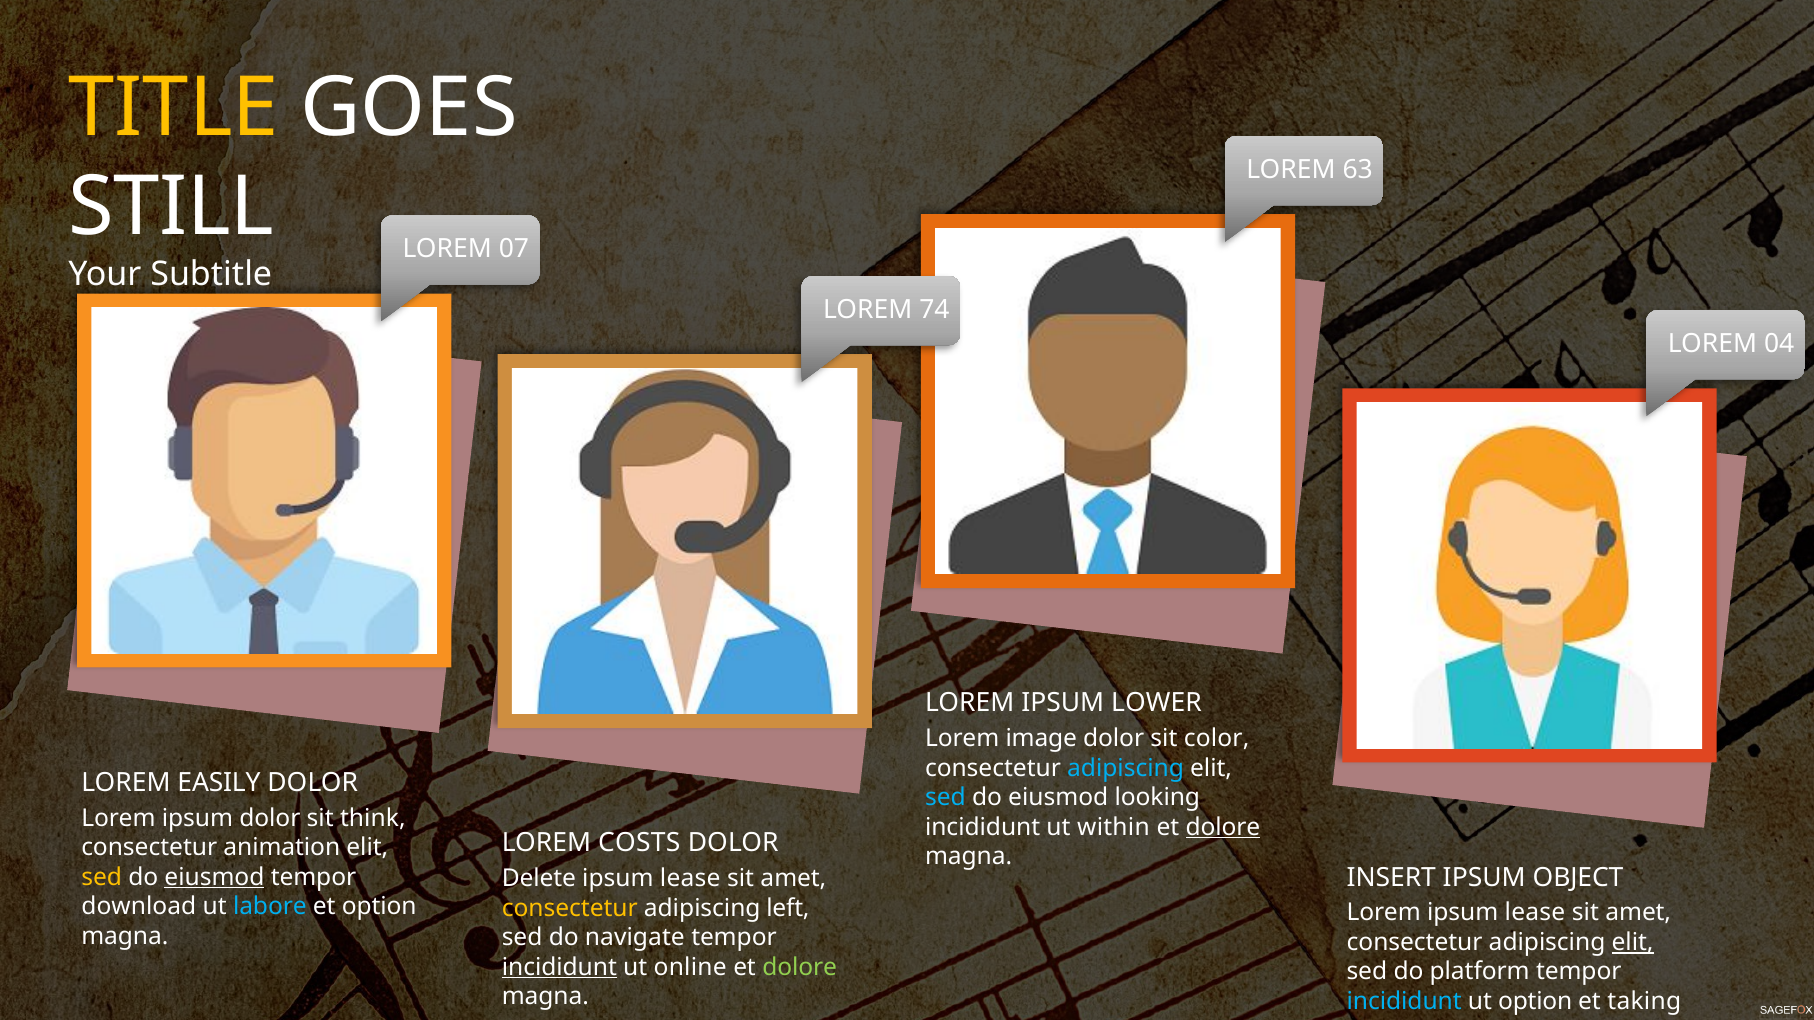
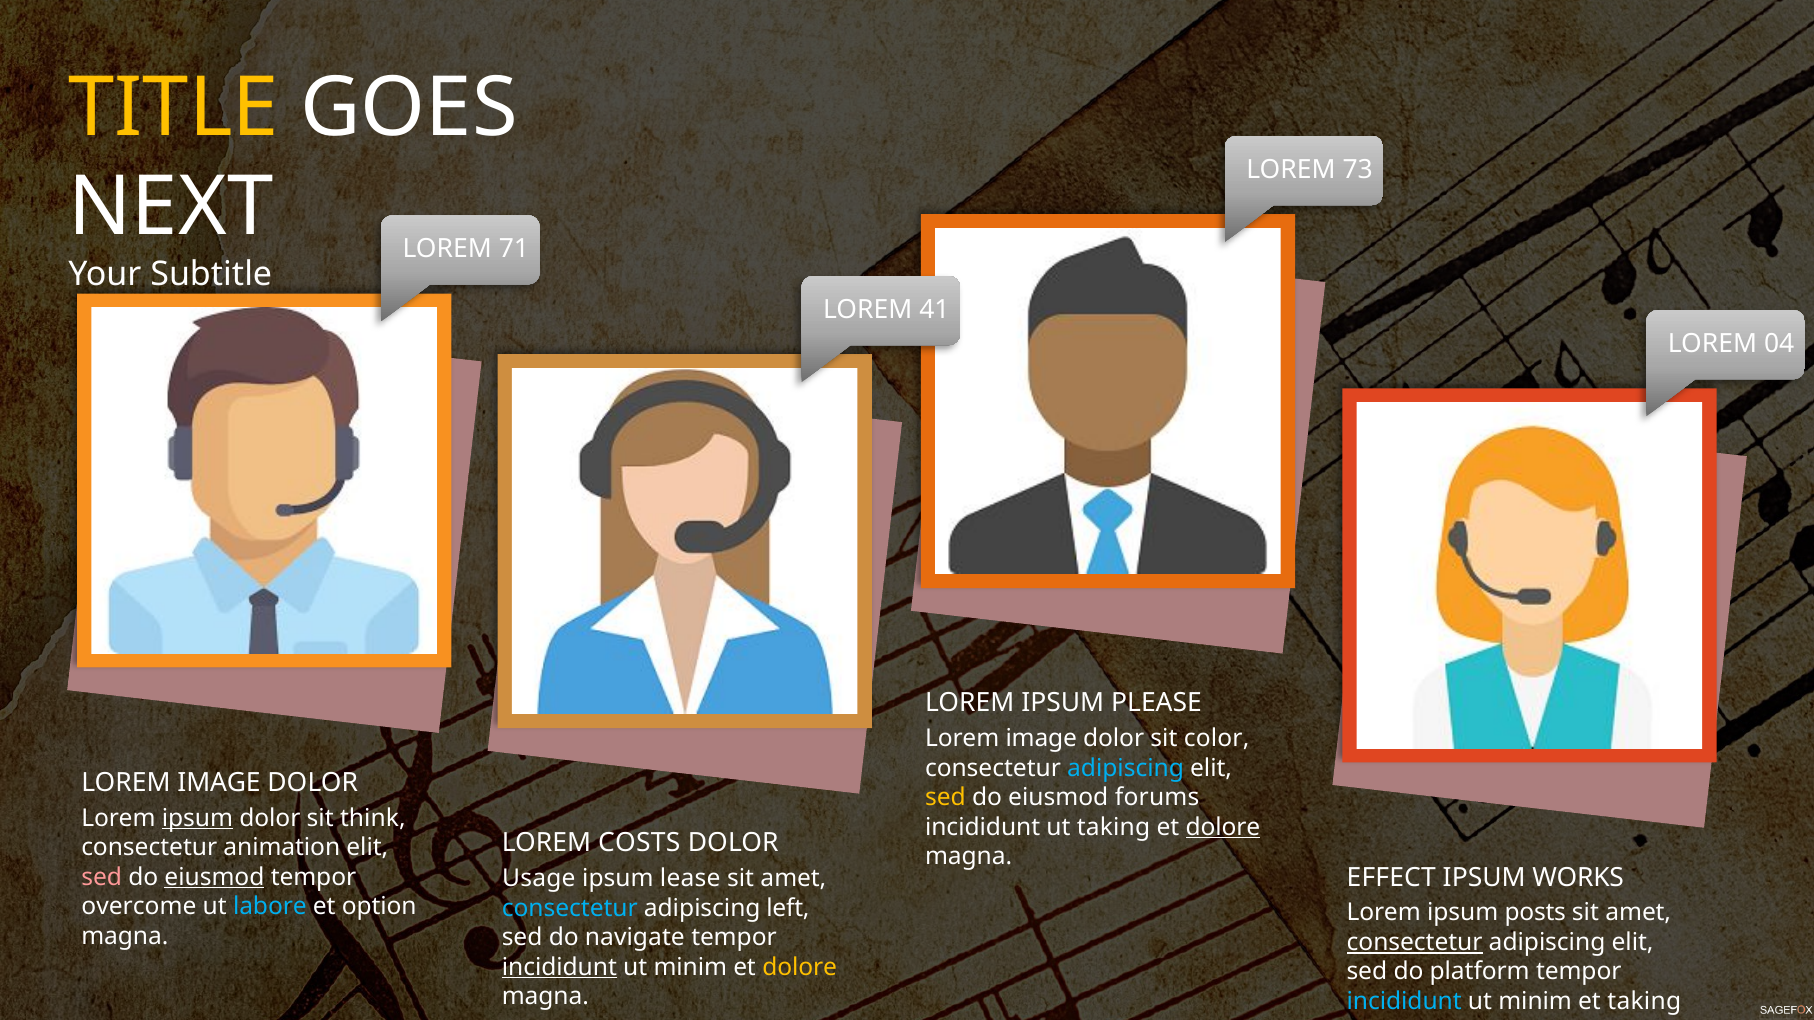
63: 63 -> 73 (1358, 170)
STILL: STILL -> NEXT (171, 207)
07: 07 -> 71 (514, 249)
74: 74 -> 41 (934, 310)
LOWER: LOWER -> PLEASE (1157, 703)
EASILY: EASILY -> IMAGE (219, 783)
sed colour: light blue -> yellow (945, 798)
looking: looking -> forums (1157, 798)
ipsum underline: none -> present (197, 818)
ut within: within -> taking (1114, 827)
sed colour: yellow -> pink (102, 877)
INSERT: INSERT -> EFFECT (1391, 878)
OBJECT: OBJECT -> WORKS (1578, 878)
Delete: Delete -> Usage (539, 879)
download: download -> overcome (139, 907)
consectetur colour: yellow -> light blue (570, 909)
Lorem ipsum lease: lease -> posts (1535, 913)
consectetur underline: none -> present (1415, 943)
elit underline: present -> none (1633, 943)
online: online -> minim (690, 968)
dolore colour: light green -> yellow (800, 968)
option: option -> minim (1535, 1002)
